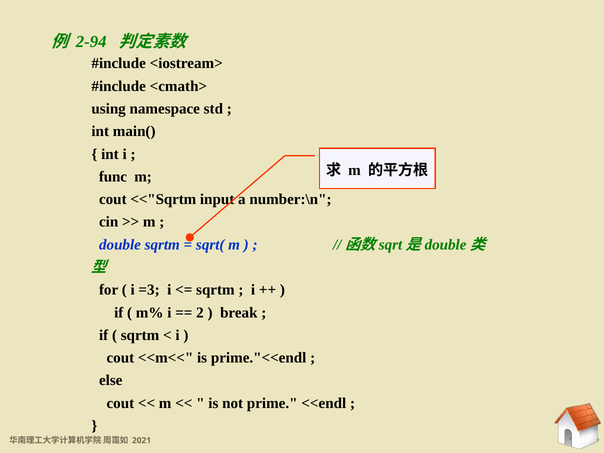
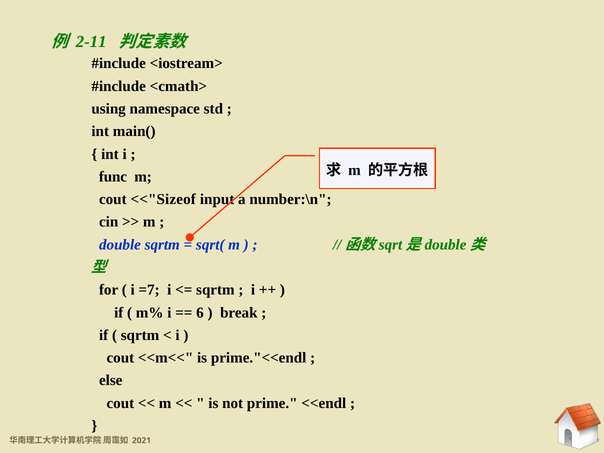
2-94: 2-94 -> 2-11 (91, 42)
<<"Sqrtm: <<"Sqrtm -> <<"Sizeof (163, 199)
=3: =3 -> =7 (149, 290)
2: 2 -> 6 (200, 313)
